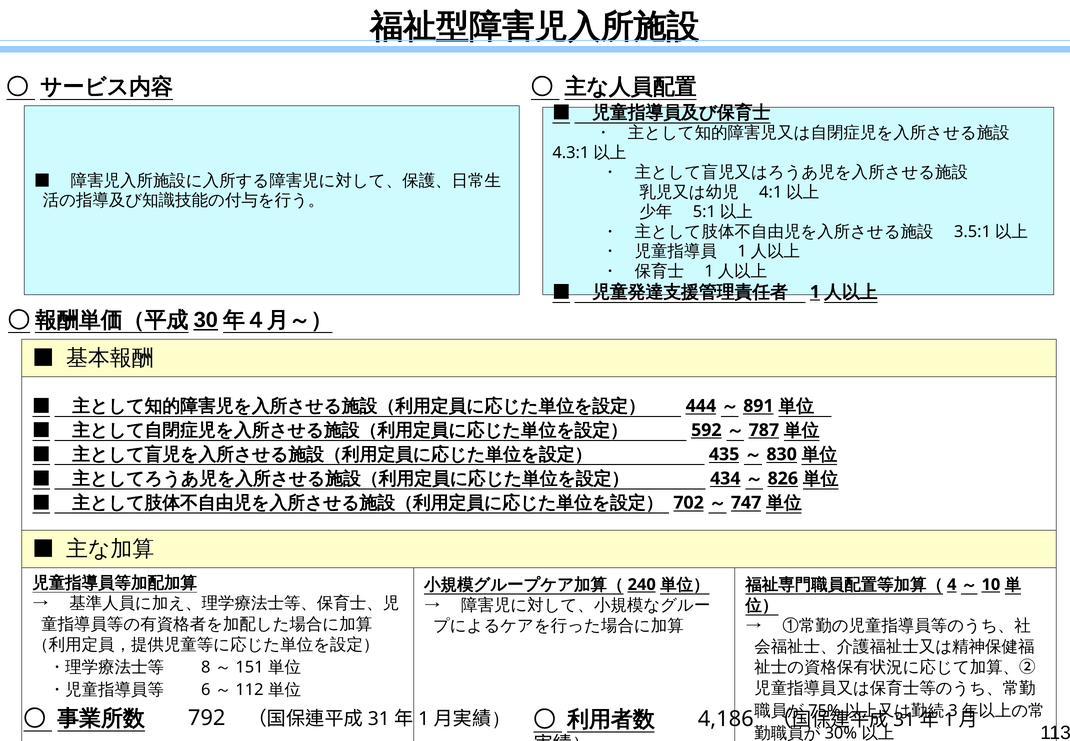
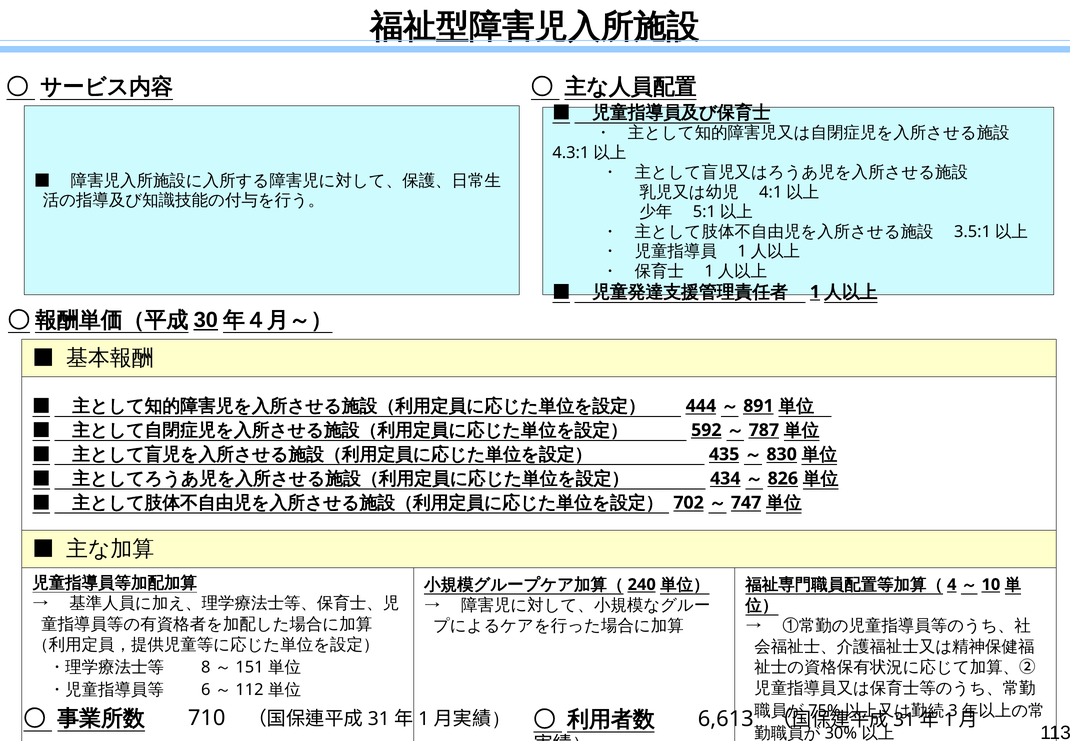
792: 792 -> 710 (207, 718)
4,186: 4,186 -> 6,613 (726, 719)
